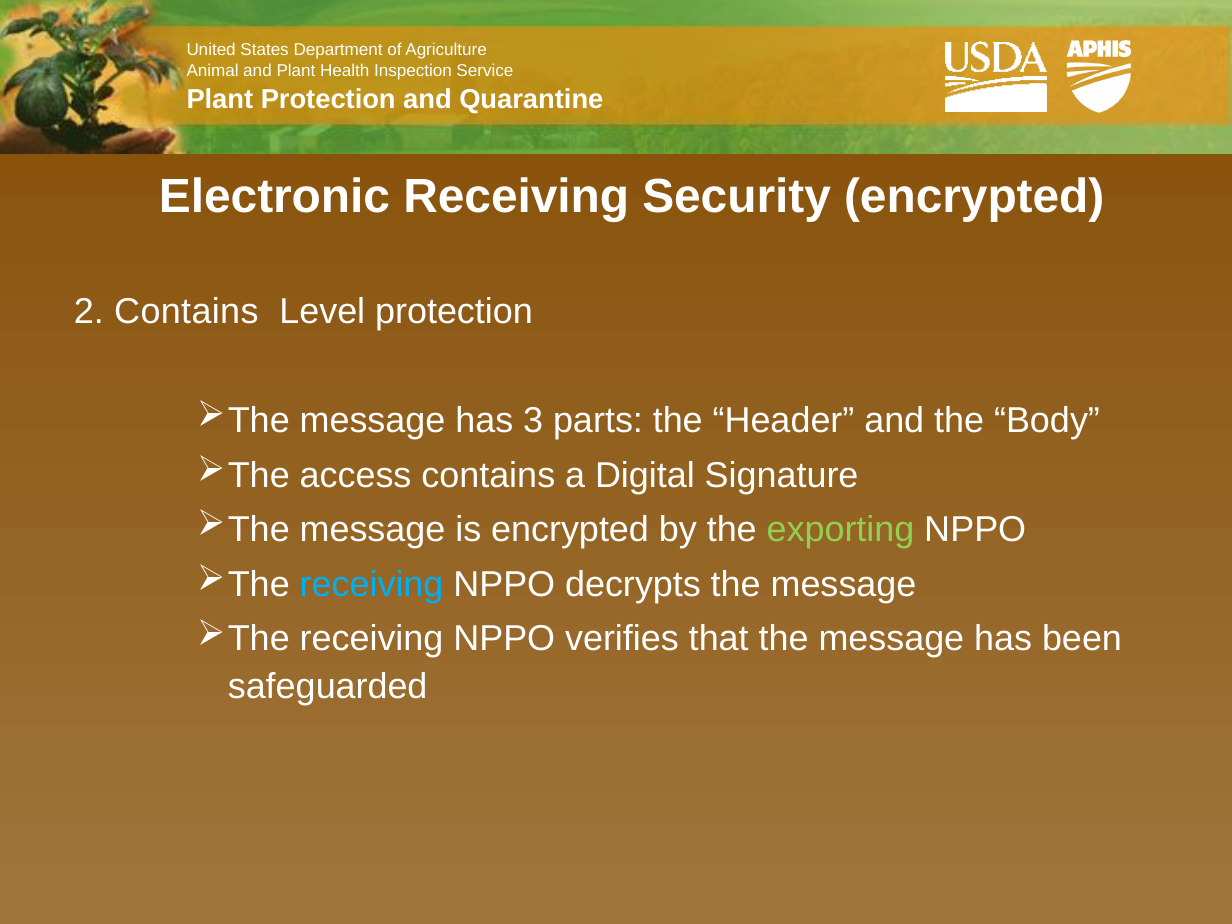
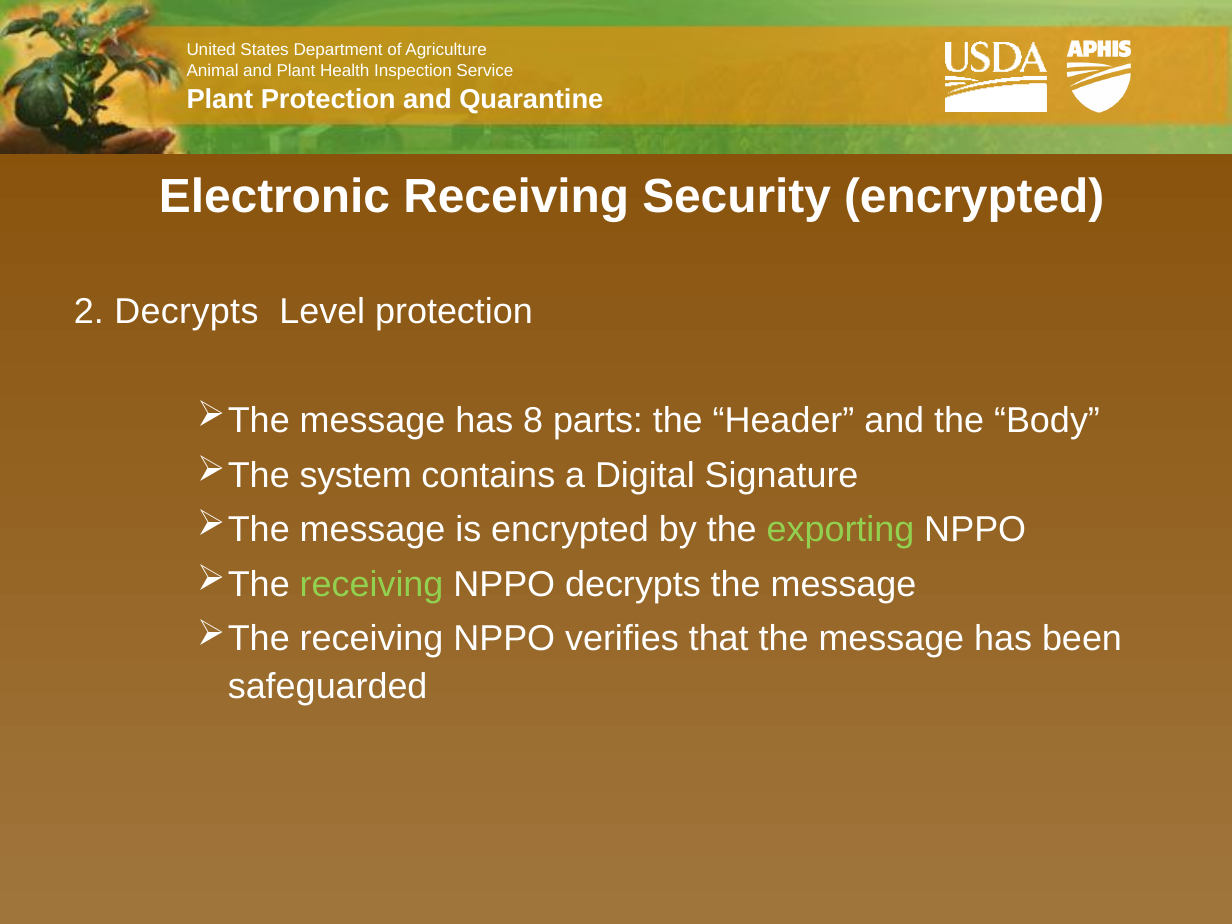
2 Contains: Contains -> Decrypts (186, 312)
3: 3 -> 8 (533, 421)
access: access -> system (356, 475)
receiving colour: light blue -> light green (372, 585)
